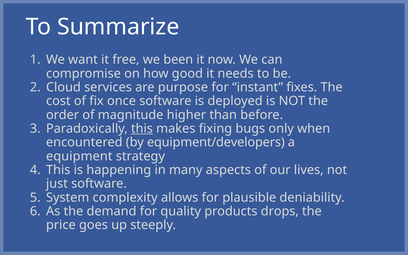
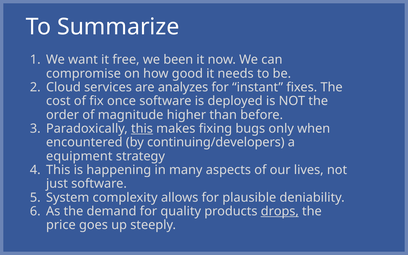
purpose: purpose -> analyzes (183, 87)
equipment/developers: equipment/developers -> continuing/developers (216, 142)
drops underline: none -> present (280, 211)
